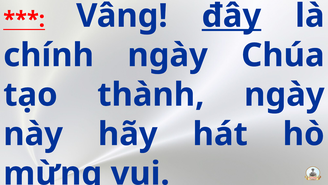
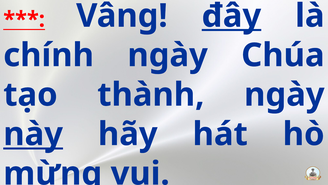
này underline: none -> present (33, 134)
